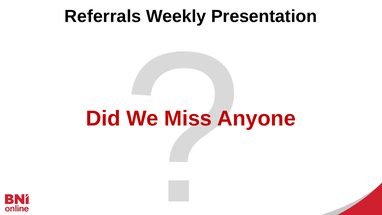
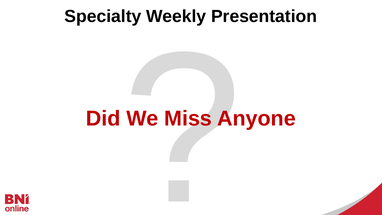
Referrals: Referrals -> Specialty (103, 16)
